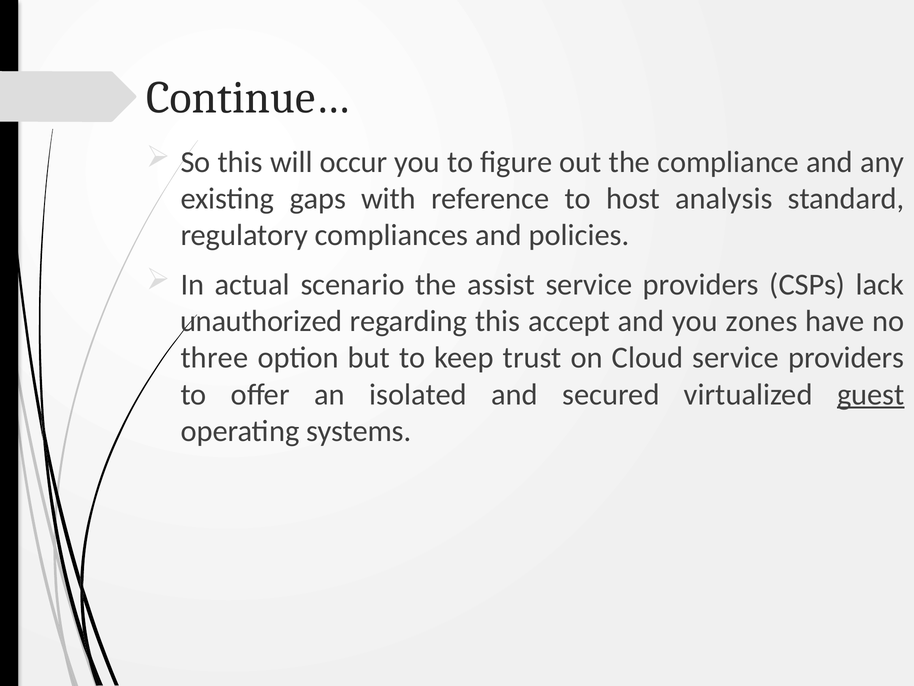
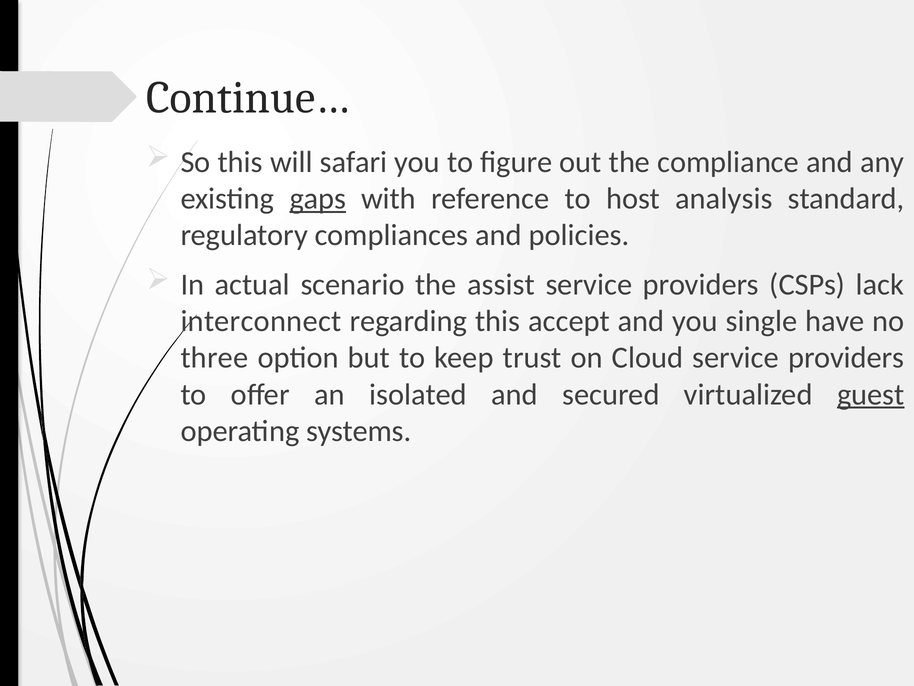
occur: occur -> safari (354, 162)
gaps underline: none -> present (318, 199)
unauthorized: unauthorized -> interconnect (261, 321)
zones: zones -> single (762, 321)
